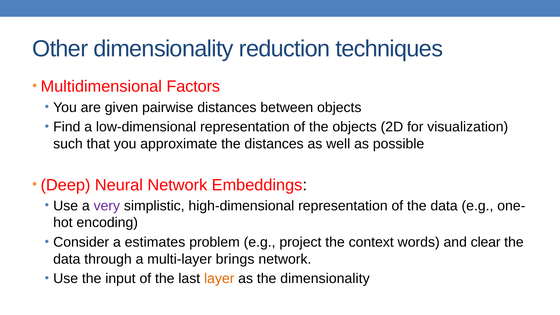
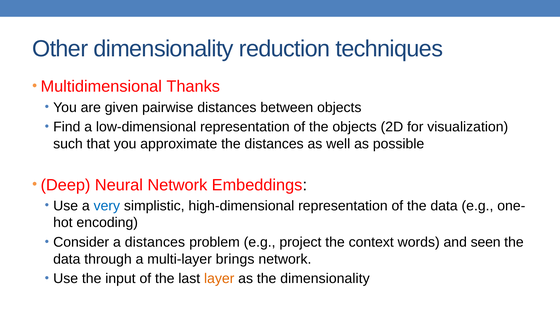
Factors: Factors -> Thanks (193, 87)
very colour: purple -> blue (107, 206)
a estimates: estimates -> distances (155, 242)
clear: clear -> seen (486, 242)
